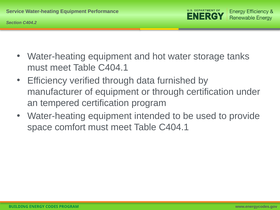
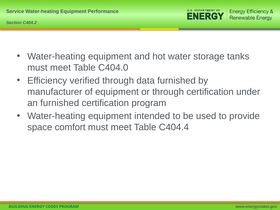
C404.1: C404.1 -> C404.0 (113, 68)
an tempered: tempered -> furnished (60, 103)
C404.1: C404.1 -> C404.4 (174, 127)
